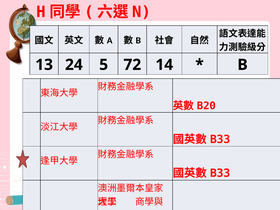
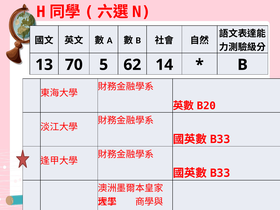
24: 24 -> 70 (74, 65)
72: 72 -> 62 (132, 65)
